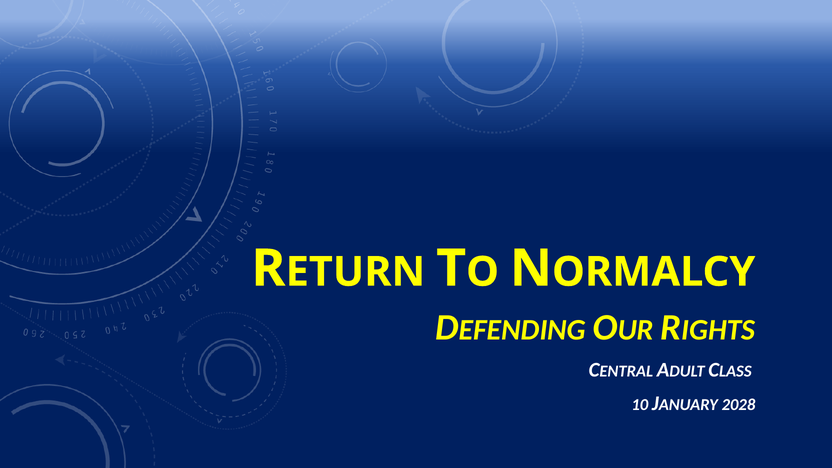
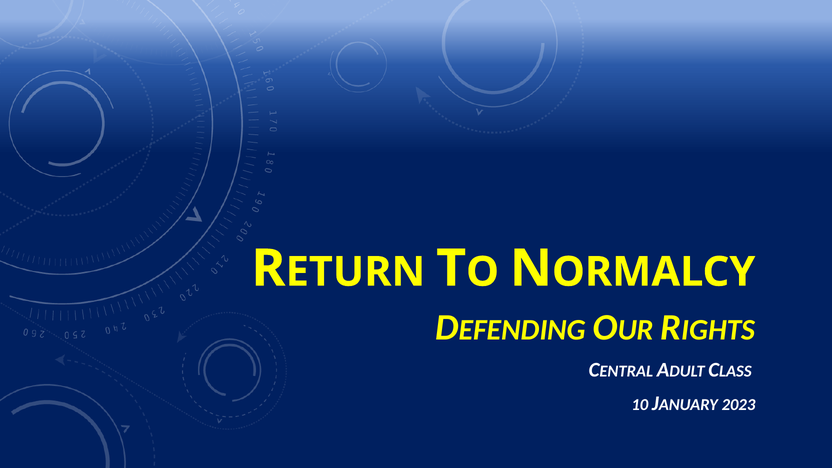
2028: 2028 -> 2023 (738, 405)
